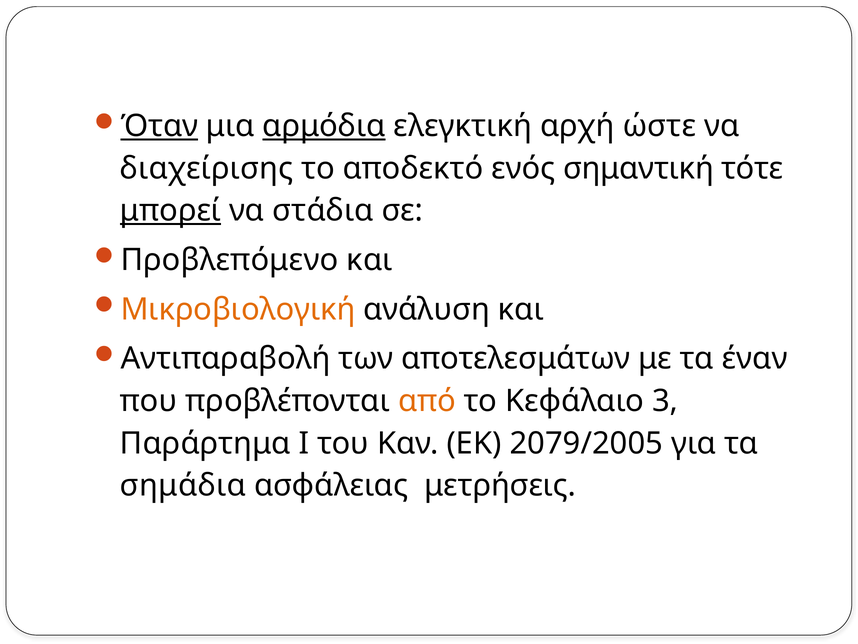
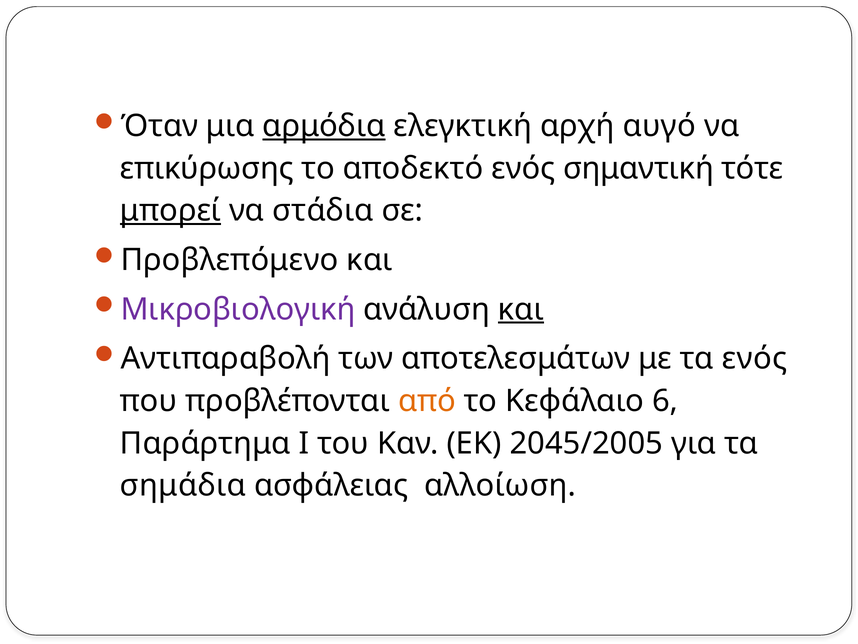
Όταν underline: present -> none (159, 126)
ώστε: ώστε -> αυγό (659, 126)
διαχείρισης: διαχείρισης -> επικύρωσης (207, 168)
Μικροβιολογική colour: orange -> purple (238, 309)
και underline: none -> present (521, 309)
τα έναν: έναν -> ενός (755, 358)
3: 3 -> 6 (665, 401)
2079/2005: 2079/2005 -> 2045/2005 (586, 443)
μετρήσεις: μετρήσεις -> αλλοίωση (500, 485)
